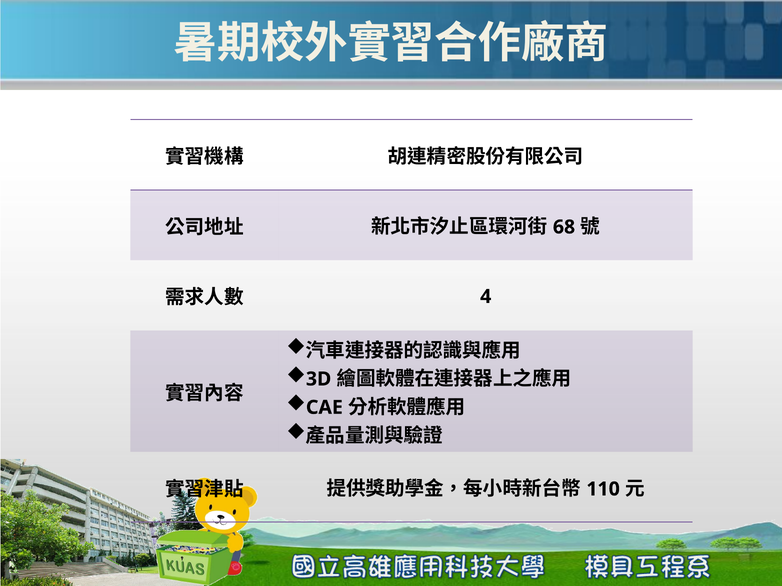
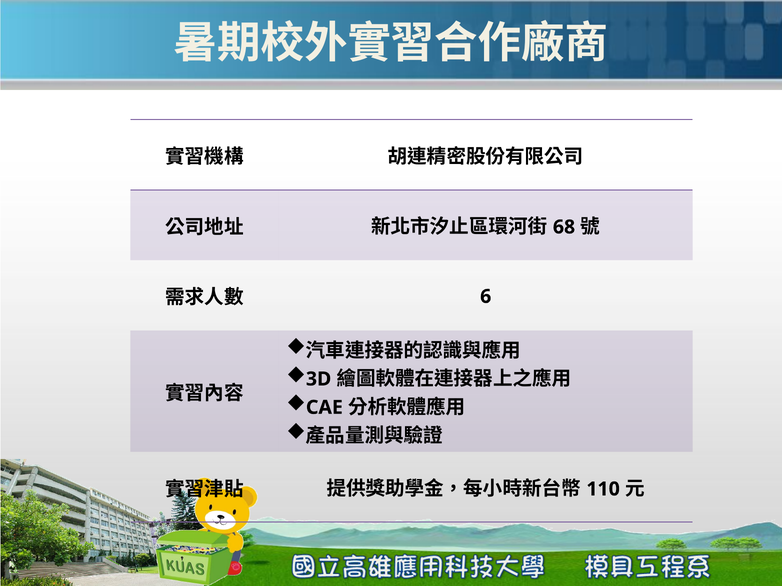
4: 4 -> 6 (486, 297)
